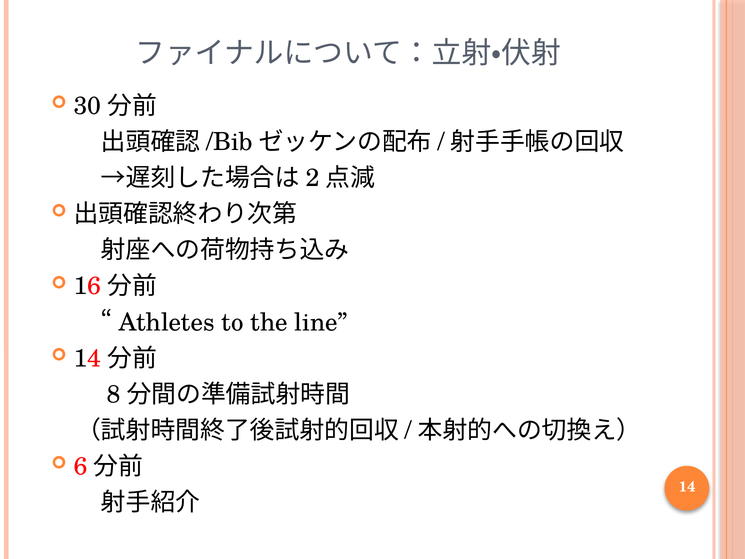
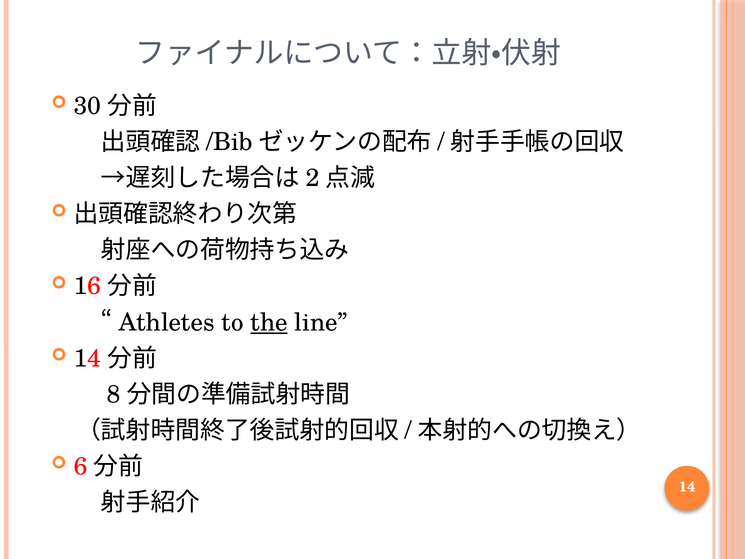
the underline: none -> present (269, 322)
